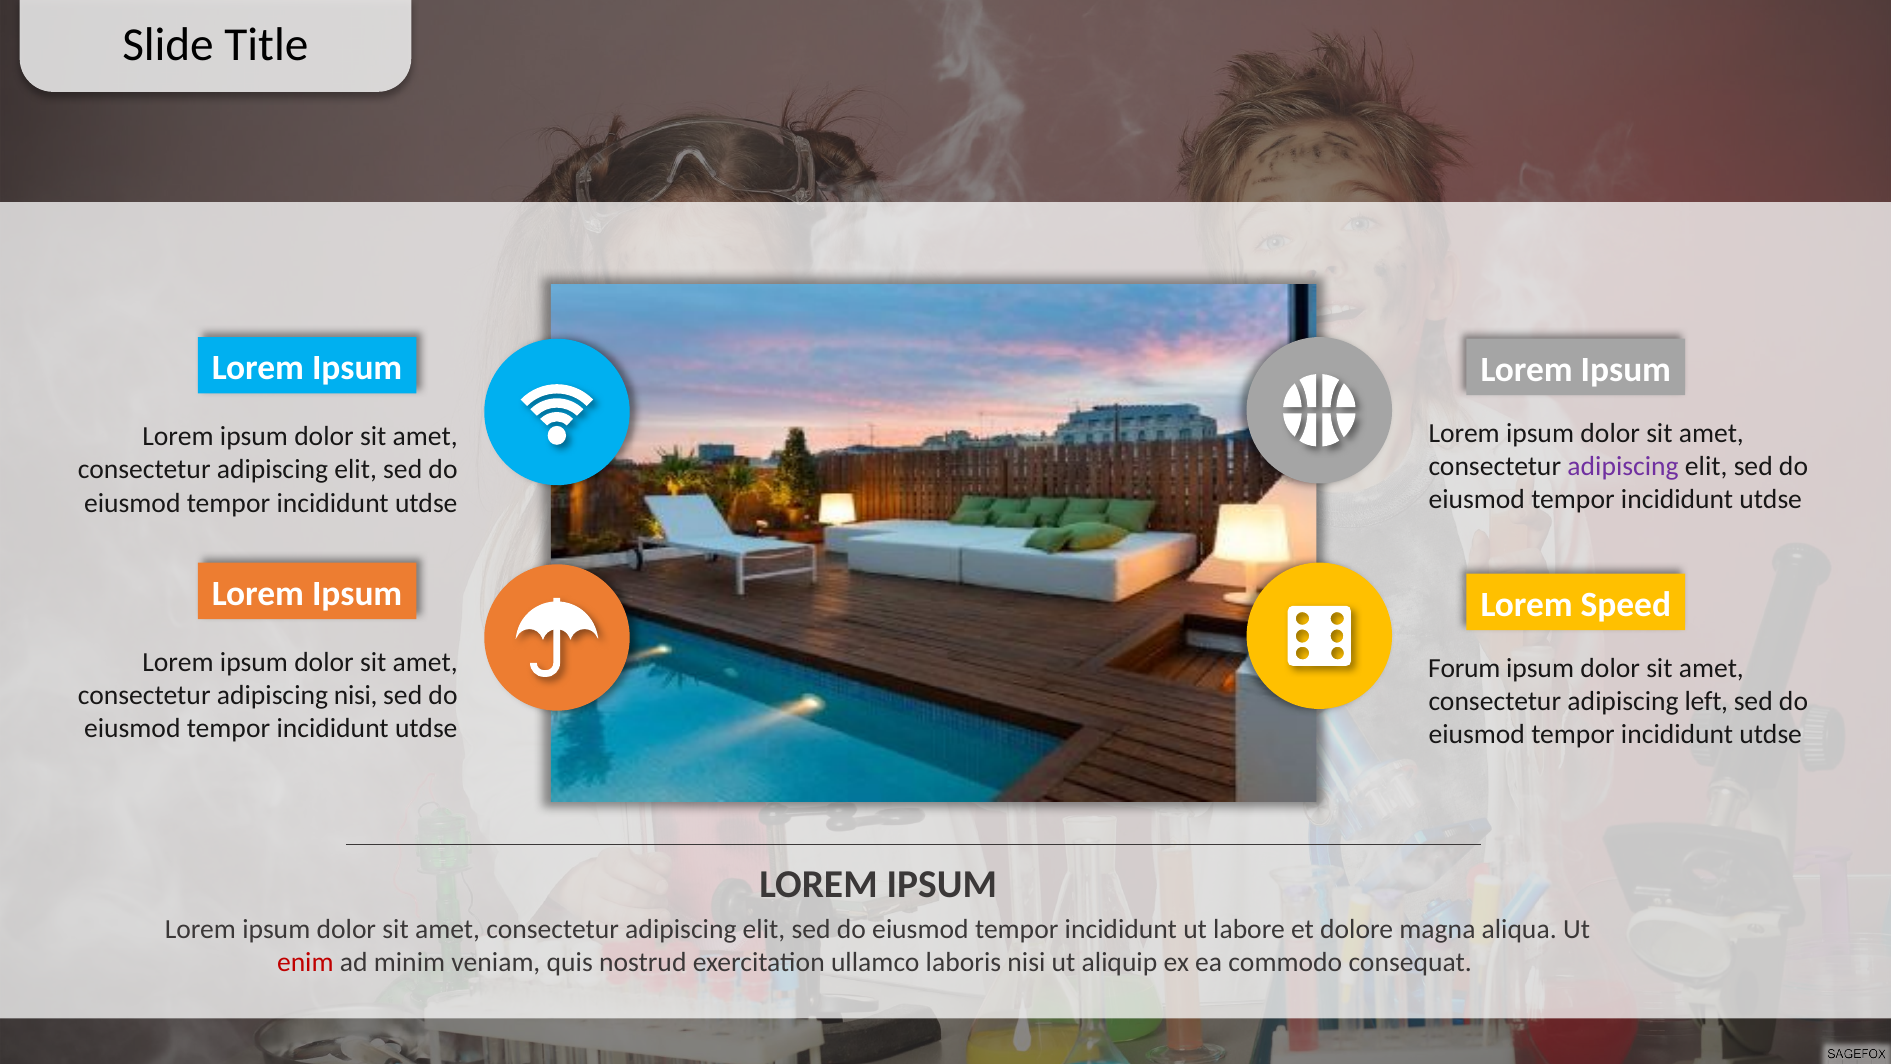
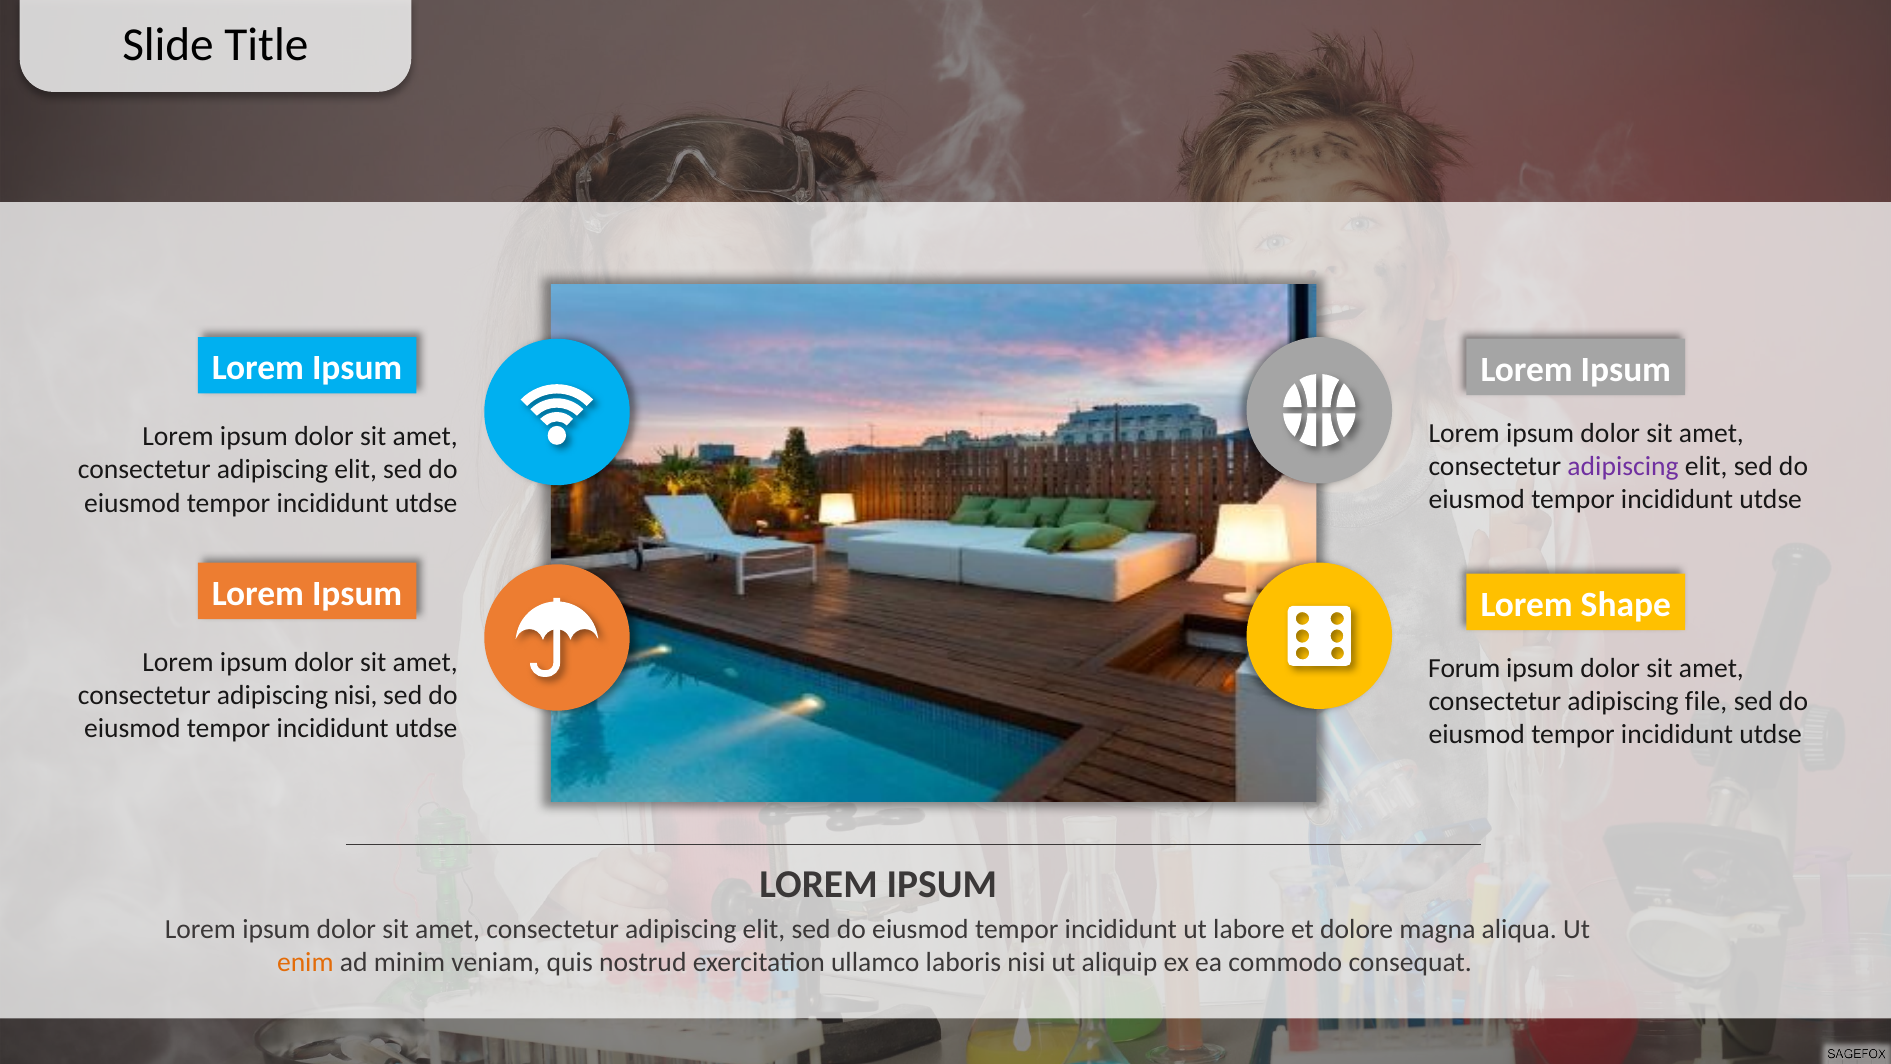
Speed: Speed -> Shape (1626, 604)
left: left -> file (1706, 701)
enim colour: red -> orange (305, 962)
